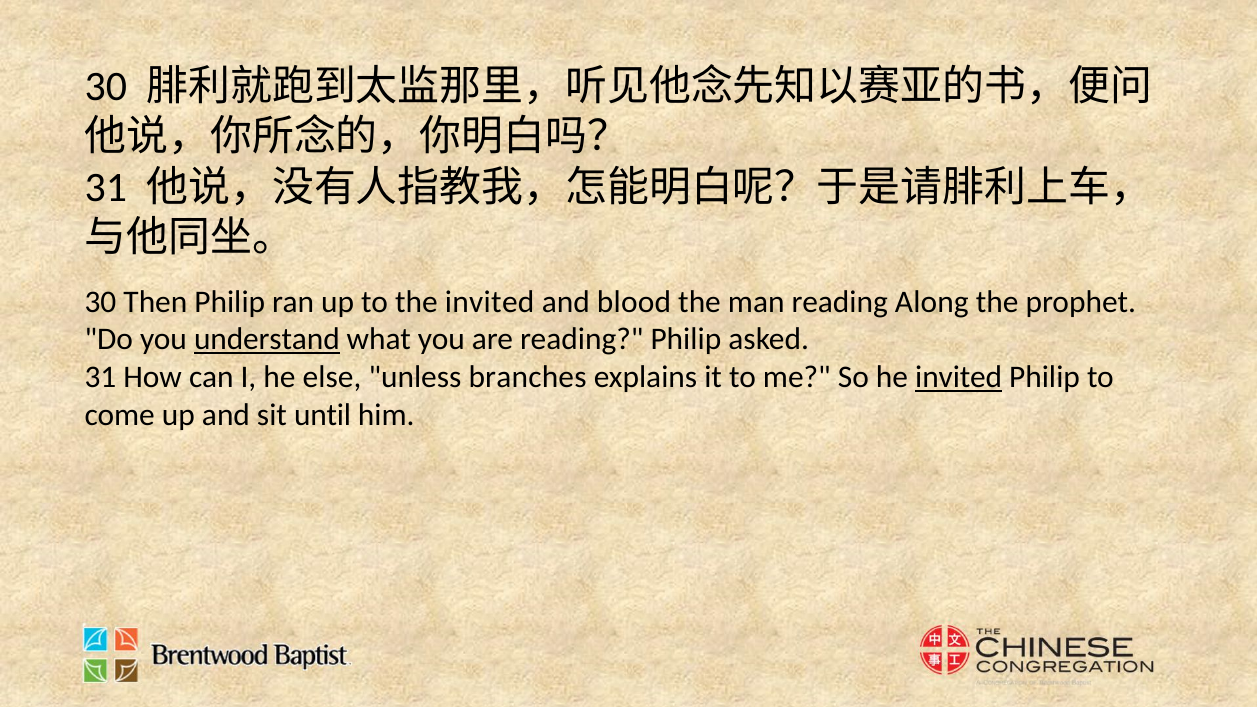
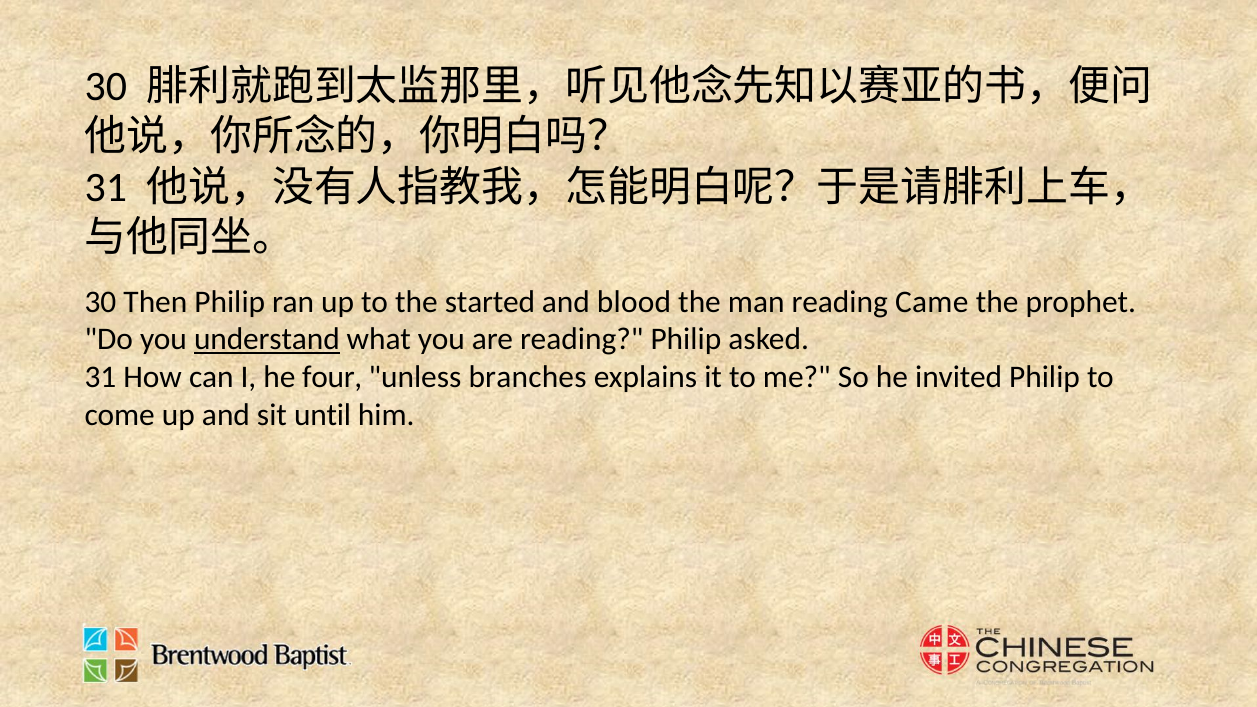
the invited: invited -> started (490, 302)
Along: Along -> Came (932, 302)
else: else -> four (332, 377)
invited underline: present -> none (959, 377)
